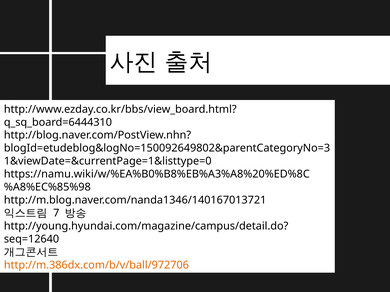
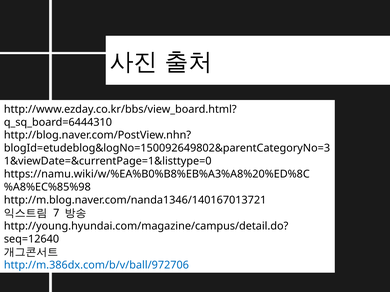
http://m.386dx.com/b/v/ball/972706 colour: orange -> blue (96, 265)
